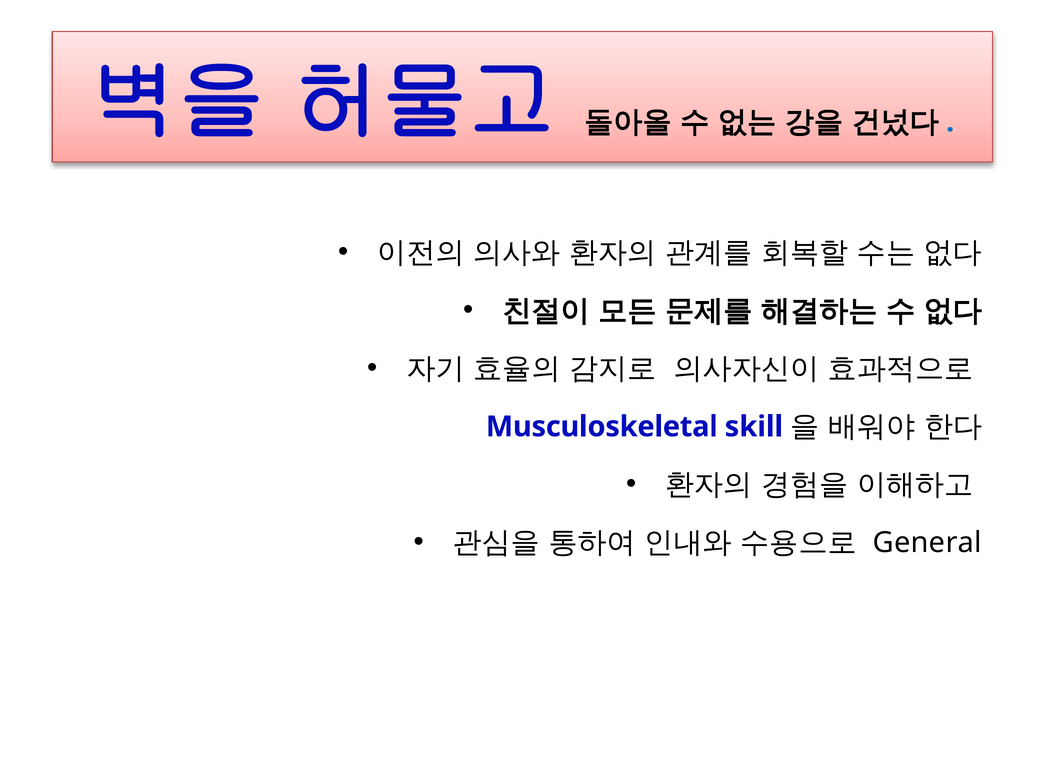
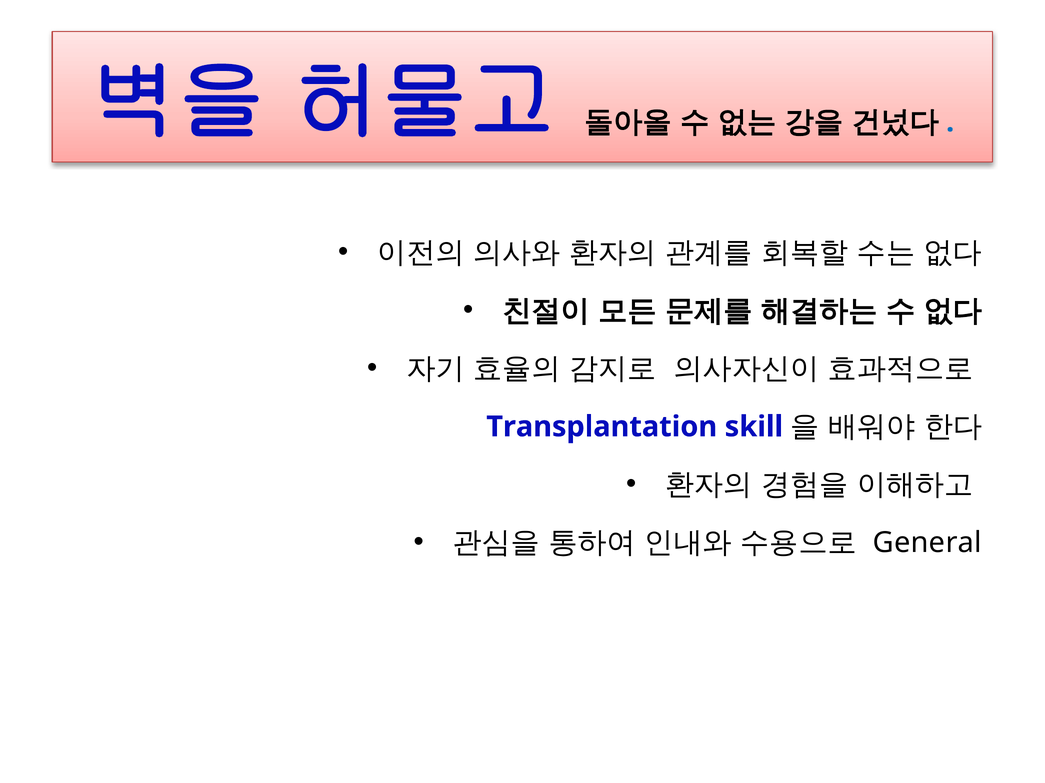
Musculoskeletal: Musculoskeletal -> Transplantation (602, 427)
